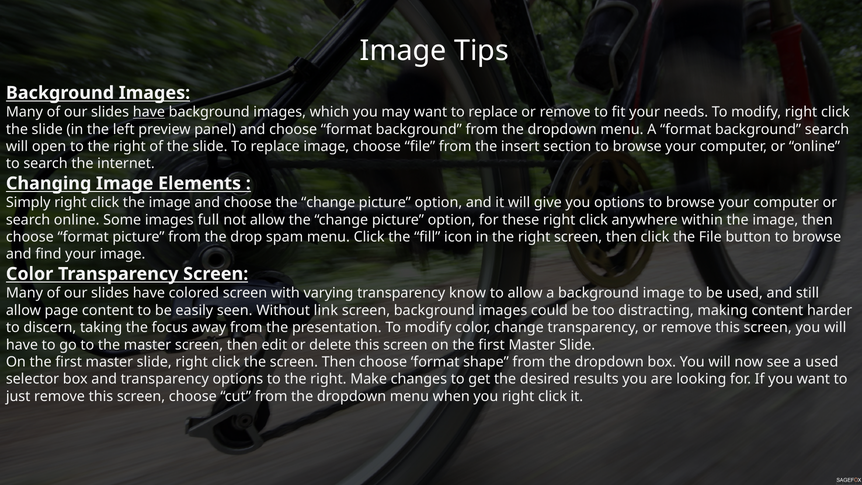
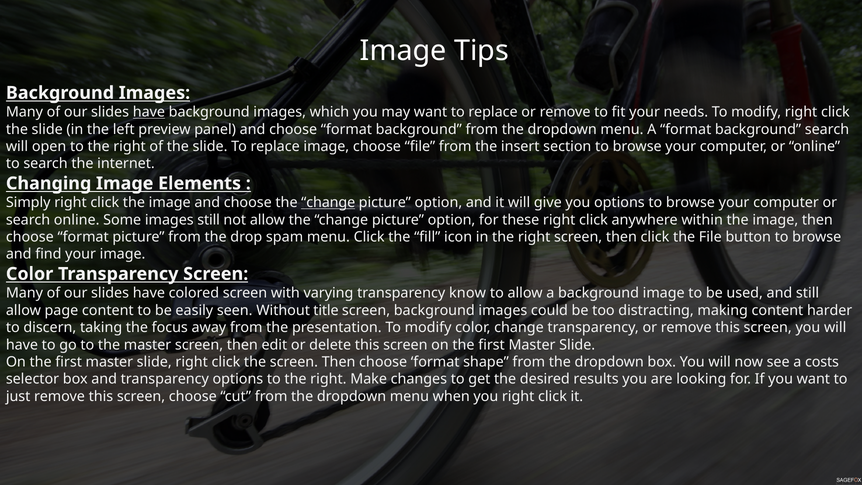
change underline: none -> present (328, 202)
images full: full -> still (209, 220)
link: link -> title (326, 310)
a used: used -> costs (822, 362)
